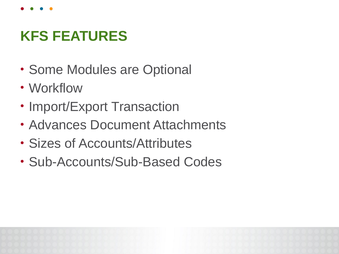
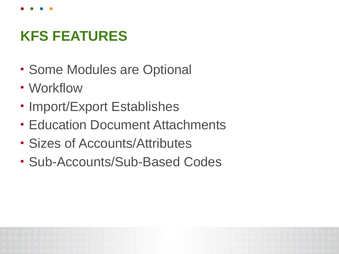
Transaction: Transaction -> Establishes (145, 107)
Advances: Advances -> Education (58, 125)
